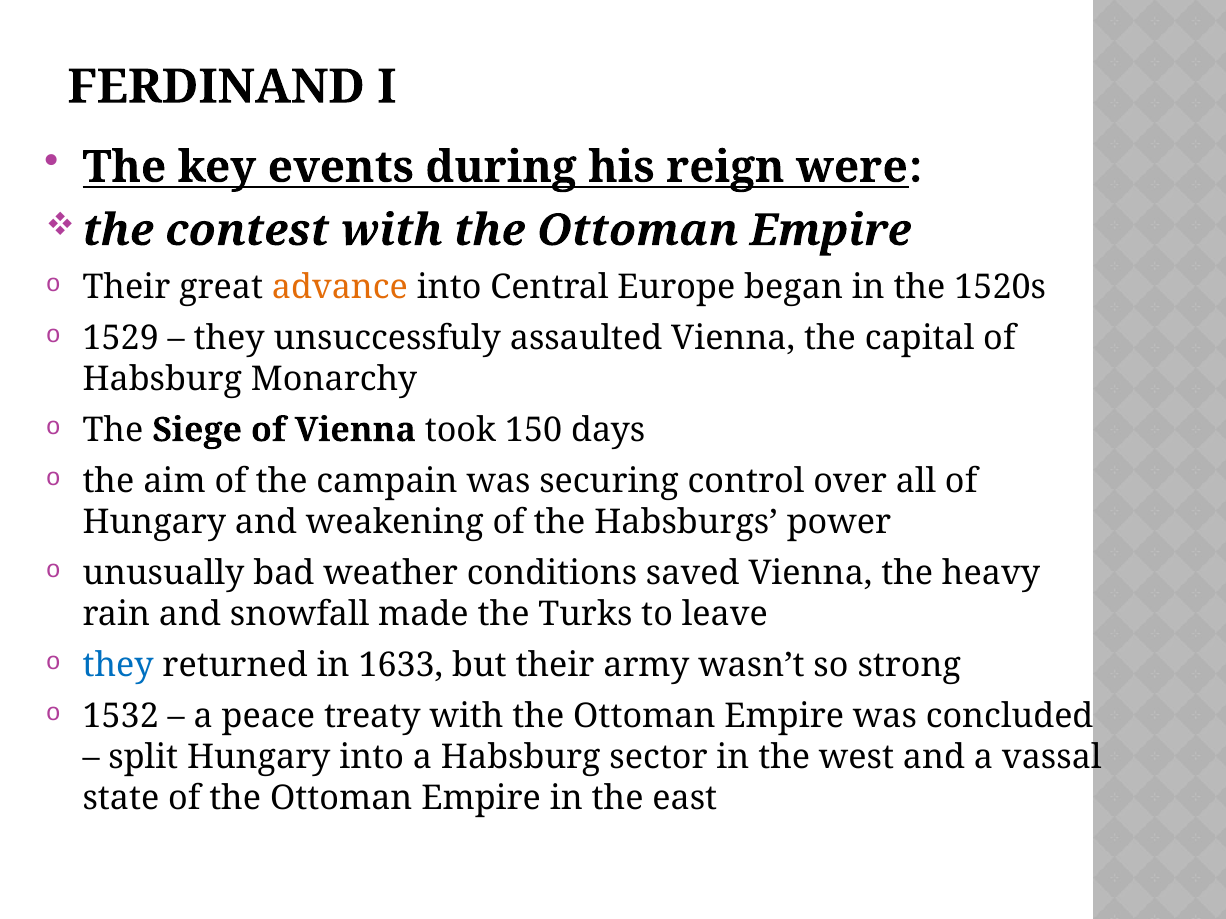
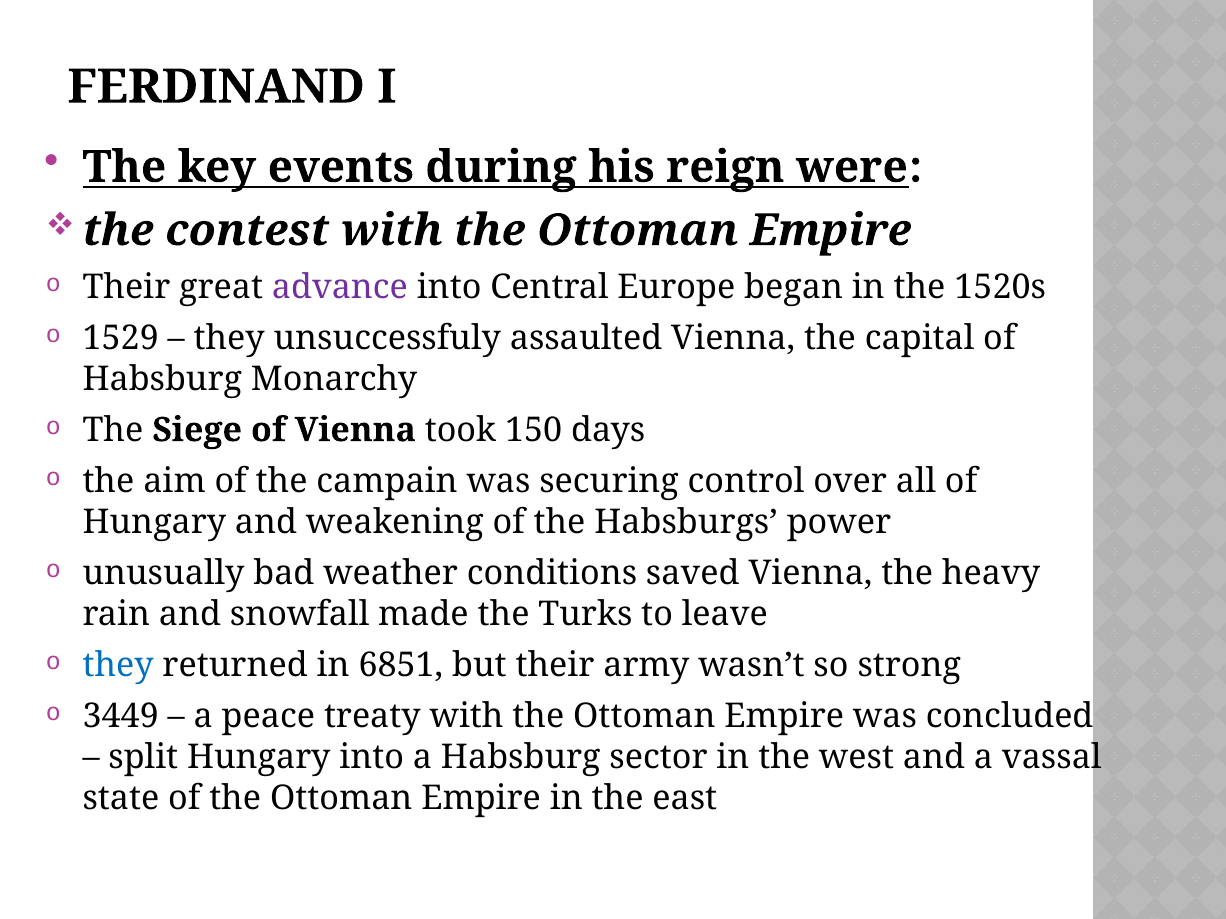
advance colour: orange -> purple (340, 287)
1633: 1633 -> 6851 (401, 665)
1532: 1532 -> 3449 (121, 716)
